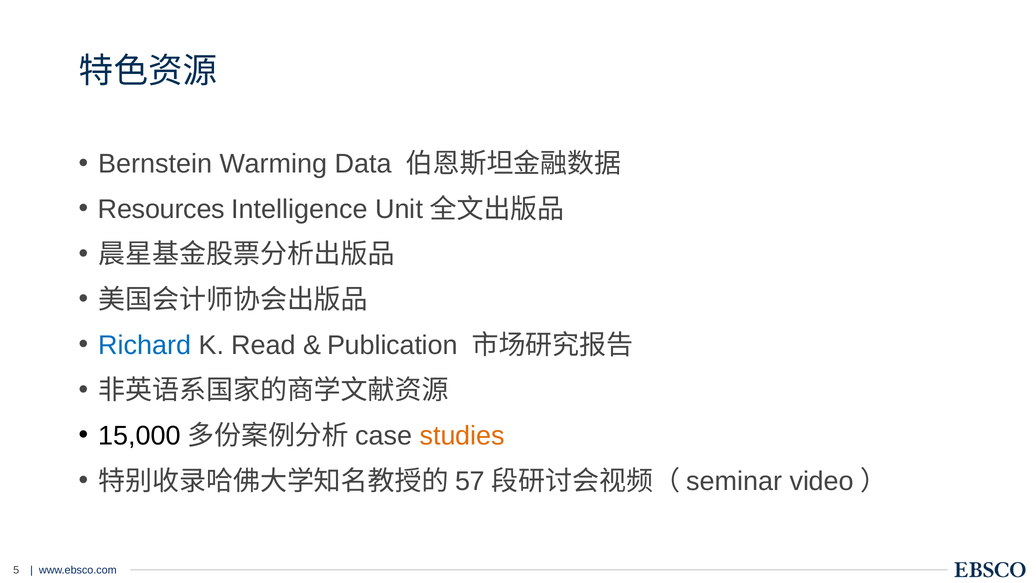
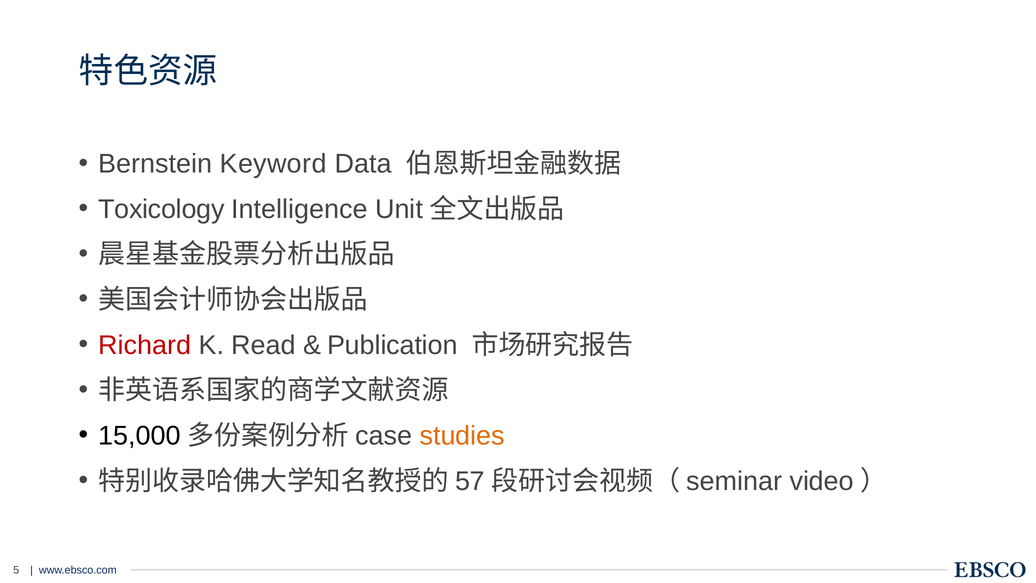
Warming: Warming -> Keyword (273, 164)
Resources: Resources -> Toxicology (161, 209)
Richard colour: blue -> red (145, 345)
